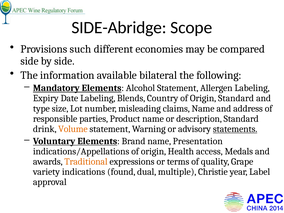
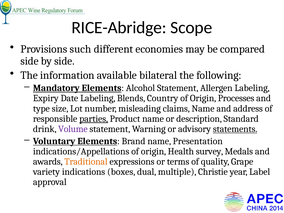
SIDE-Abridge: SIDE-Abridge -> RICE-Abridge (119, 27)
Origin Standard: Standard -> Processes (236, 98)
parties underline: none -> present (94, 119)
Volume colour: orange -> purple (73, 129)
access: access -> survey (209, 151)
found: found -> boxes (121, 172)
